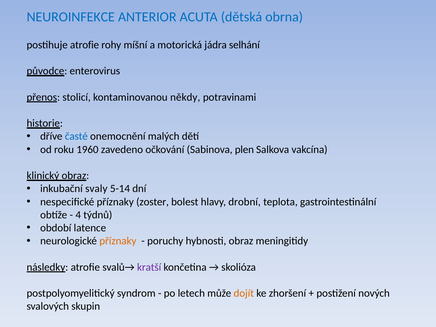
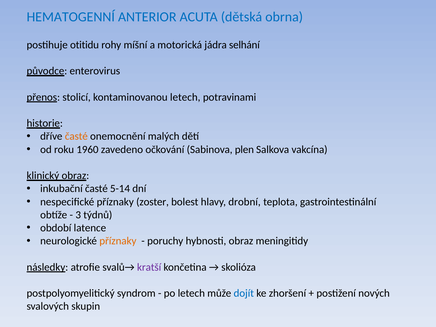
NEUROINFEKCE: NEUROINFEKCE -> HEMATOGENNÍ (71, 17)
postihuje atrofie: atrofie -> otitidu (85, 45)
kontaminovanou někdy: někdy -> letech (185, 97)
časté colour: blue -> orange (76, 136)
inkubační svaly: svaly -> časté (96, 189)
4: 4 -> 3 (78, 215)
dojít colour: orange -> blue (244, 293)
